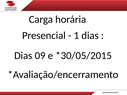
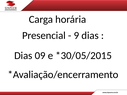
1: 1 -> 9 (76, 36)
